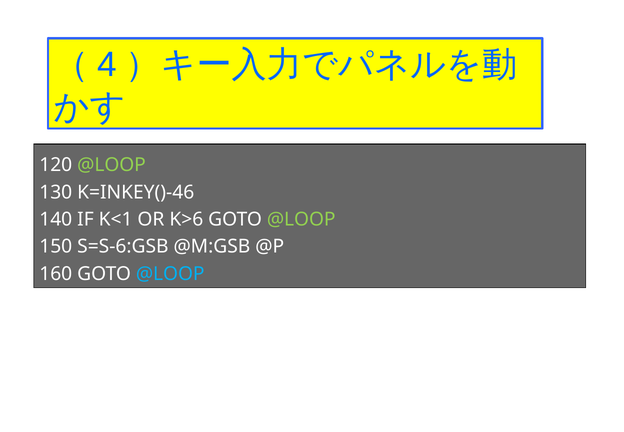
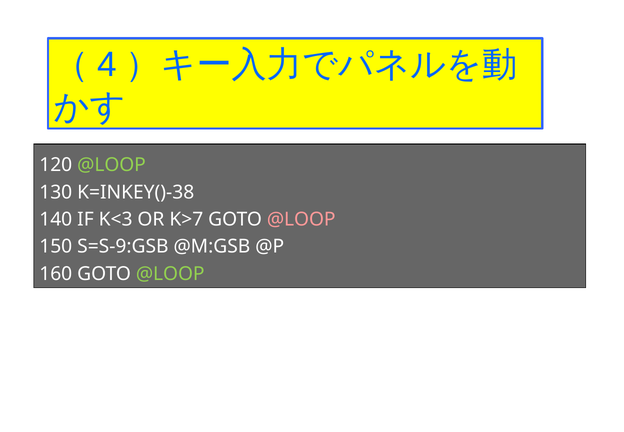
K=INKEY()-46: K=INKEY()-46 -> K=INKEY()-38 (136, 192)
K<1: K<1 -> K<3 (116, 219)
K>6: K>6 -> K>7 (186, 219)
@LOOP colour: light green -> pink (301, 219)
S=S-6:GSB: S=S-6:GSB -> S=S-9:GSB (123, 247)
@LOOP colour: light blue -> light green (170, 274)
